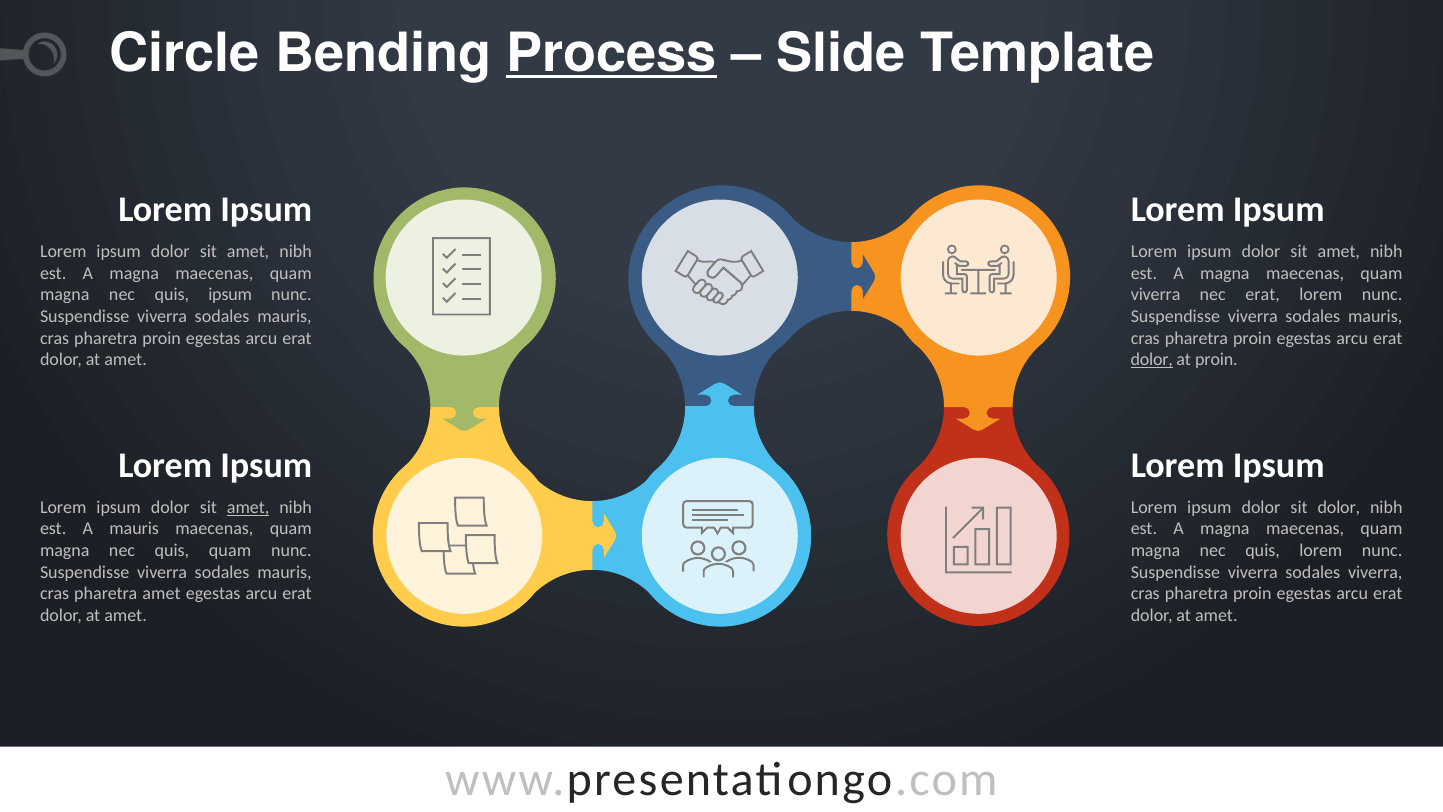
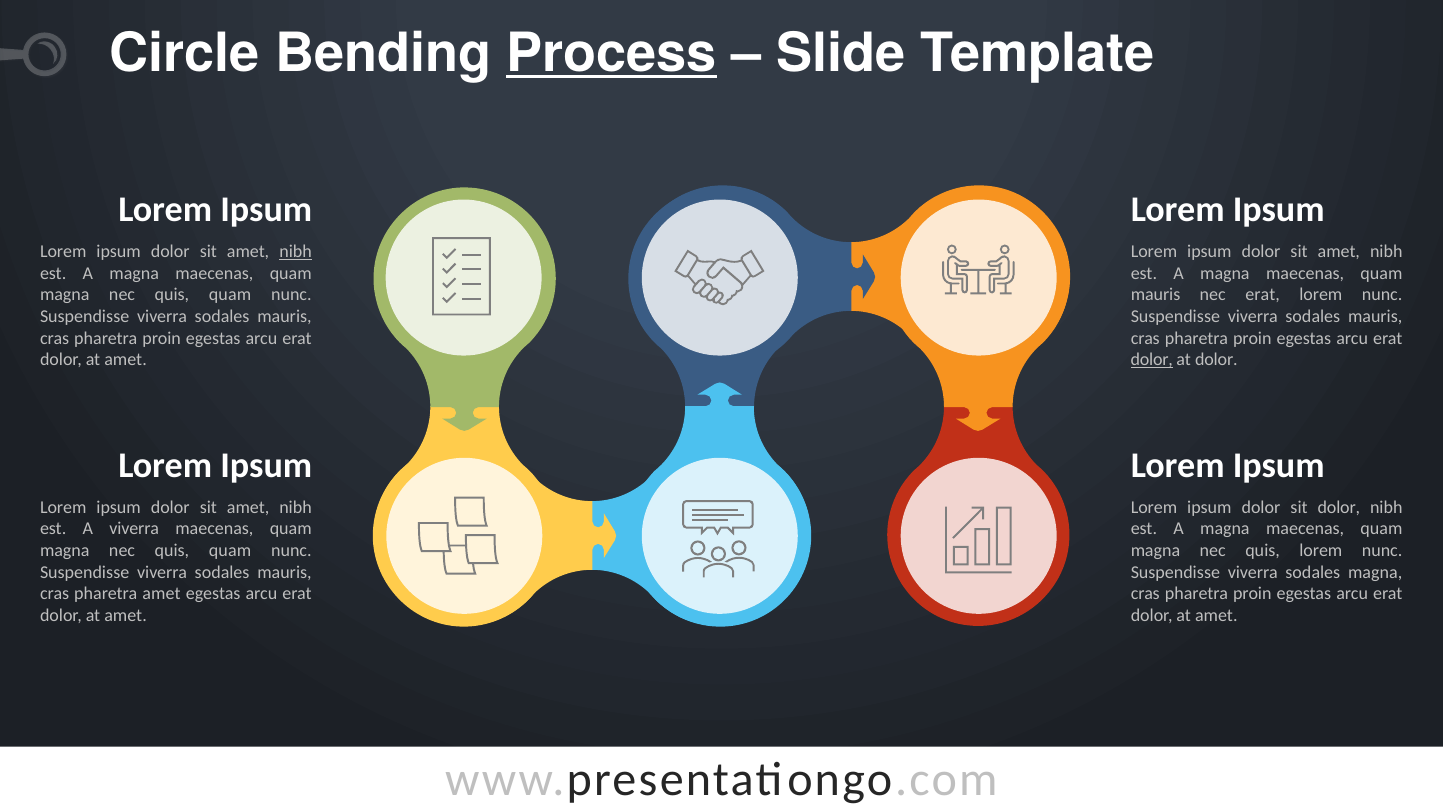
nibh underline: none -> present (296, 252)
ipsum: ipsum -> quam (230, 295)
viverra: viverra -> mauris (1156, 295)
at proin: proin -> dolor (1216, 360)
amet underline: present -> none (248, 507)
A mauris: mauris -> viverra (134, 529)
sodales viverra: viverra -> magna (1375, 572)
